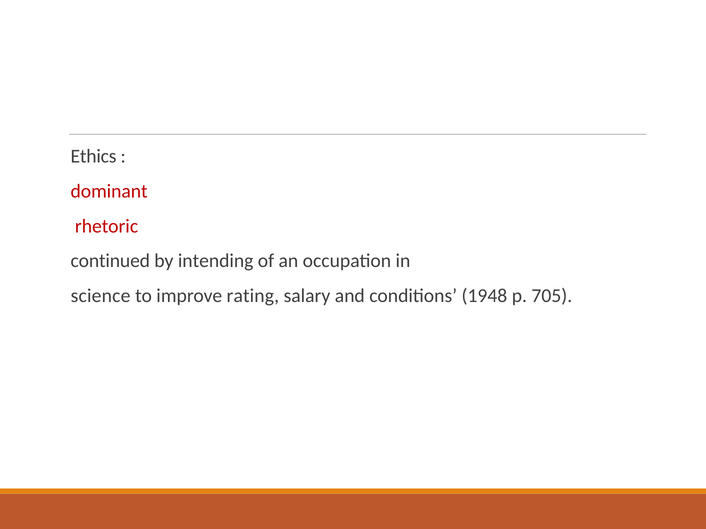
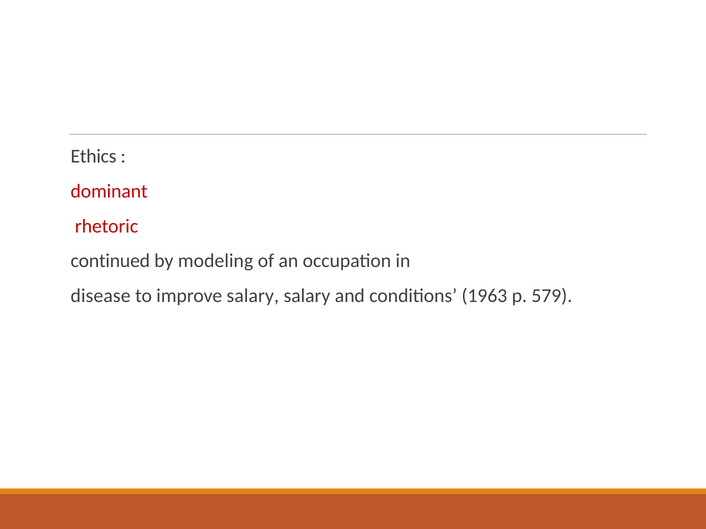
intending: intending -> modeling (216, 261)
science: science -> disease (101, 296)
improve rating: rating -> salary (253, 296)
1948: 1948 -> 1963 (484, 296)
705: 705 -> 579 (552, 296)
